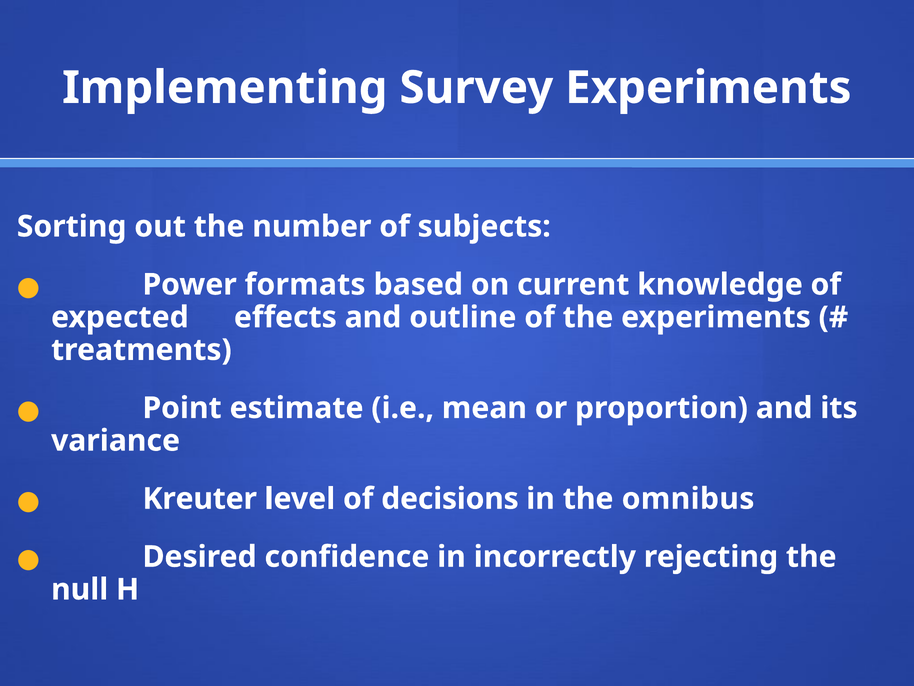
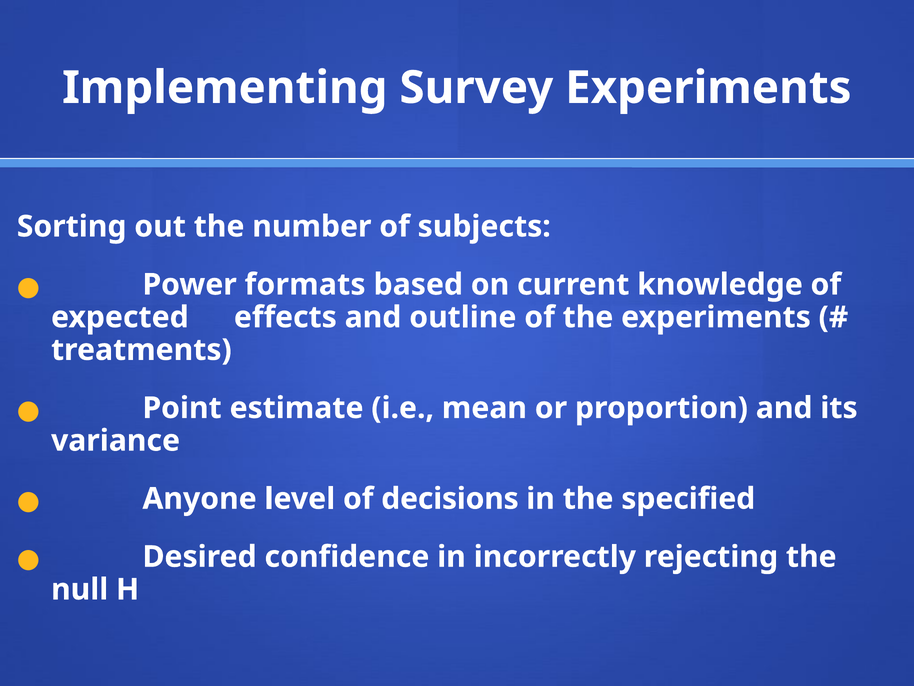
Kreuter: Kreuter -> Anyone (200, 498)
omnibus: omnibus -> specified (688, 498)
